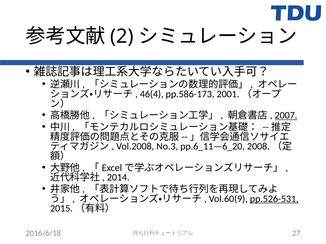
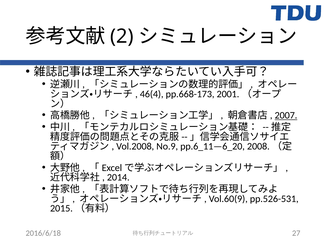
pp.586-173: pp.586-173 -> pp.668-173 (190, 94)
No.3: No.3 -> No.9 (167, 147)
pp.526-531 underline: present -> none (274, 199)
